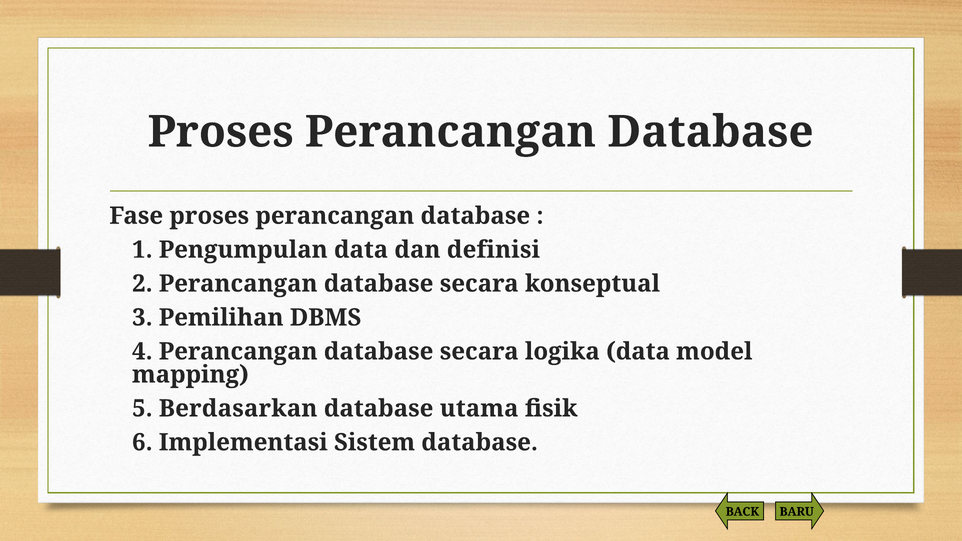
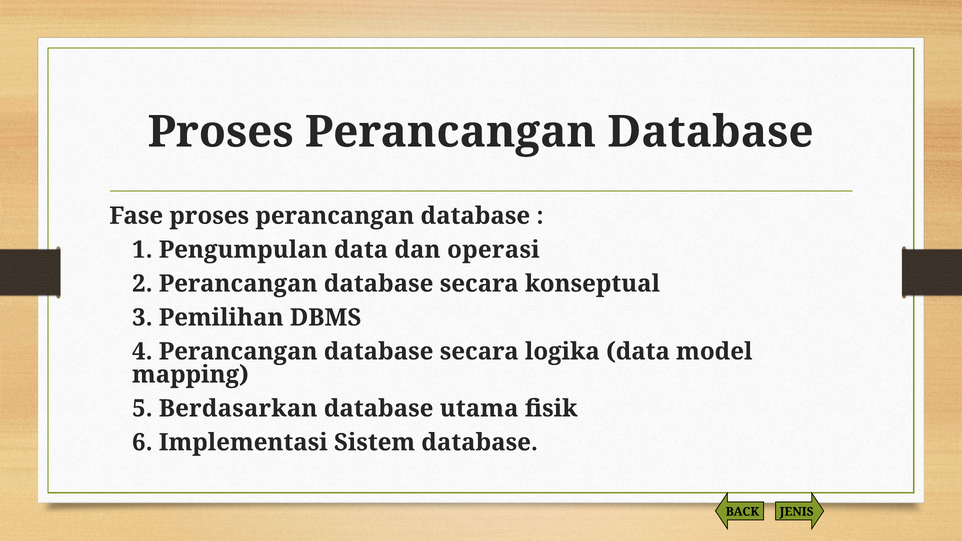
definisi: definisi -> operasi (493, 250)
BARU: BARU -> JENIS (797, 512)
